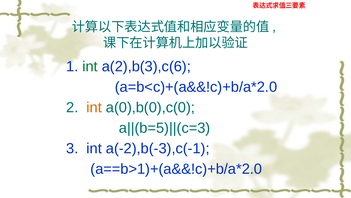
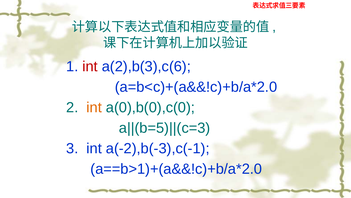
int colour: green -> red (90, 66)
